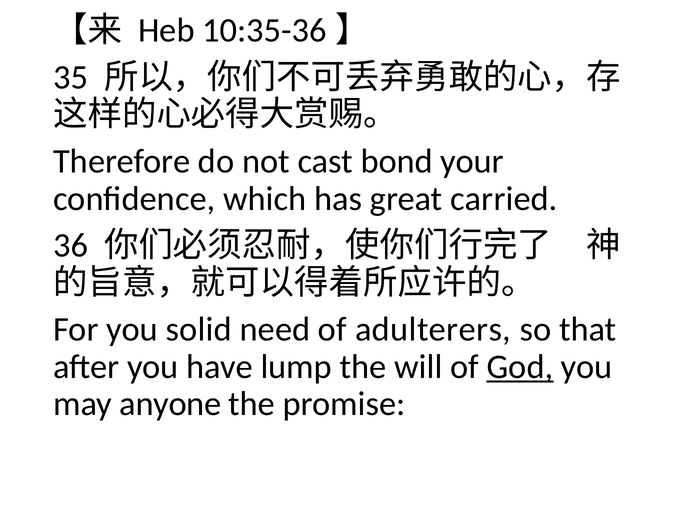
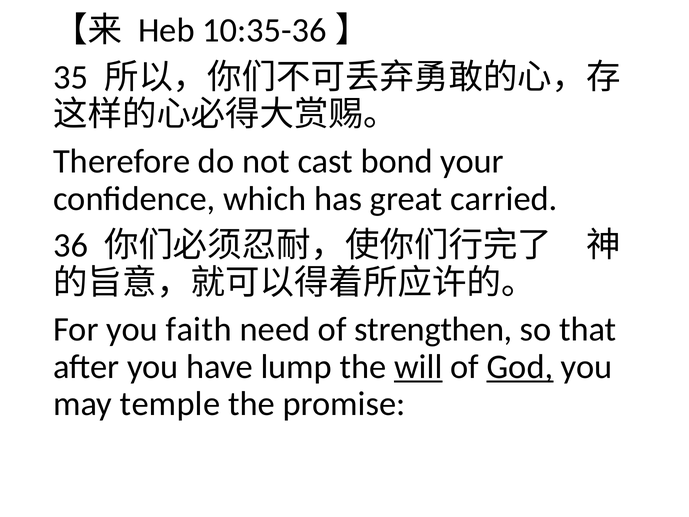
solid: solid -> faith (199, 329)
adulterers: adulterers -> strengthen (433, 329)
will underline: none -> present (418, 367)
anyone: anyone -> temple (170, 404)
